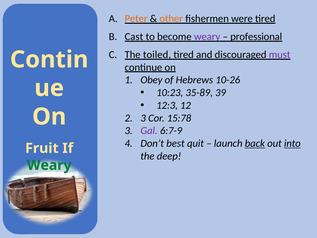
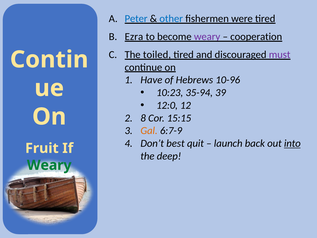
Peter colour: orange -> blue (136, 19)
other colour: orange -> blue (171, 19)
Cast: Cast -> Ezra (134, 37)
professional: professional -> cooperation (256, 37)
Obey: Obey -> Have (151, 80)
10-26: 10-26 -> 10-96 (228, 80)
35-89: 35-89 -> 35-94 (199, 93)
12:3: 12:3 -> 12:0 (167, 105)
3: 3 -> 8 (143, 118)
15:78: 15:78 -> 15:15 (179, 118)
Gal colour: purple -> orange (149, 131)
back underline: present -> none (255, 143)
